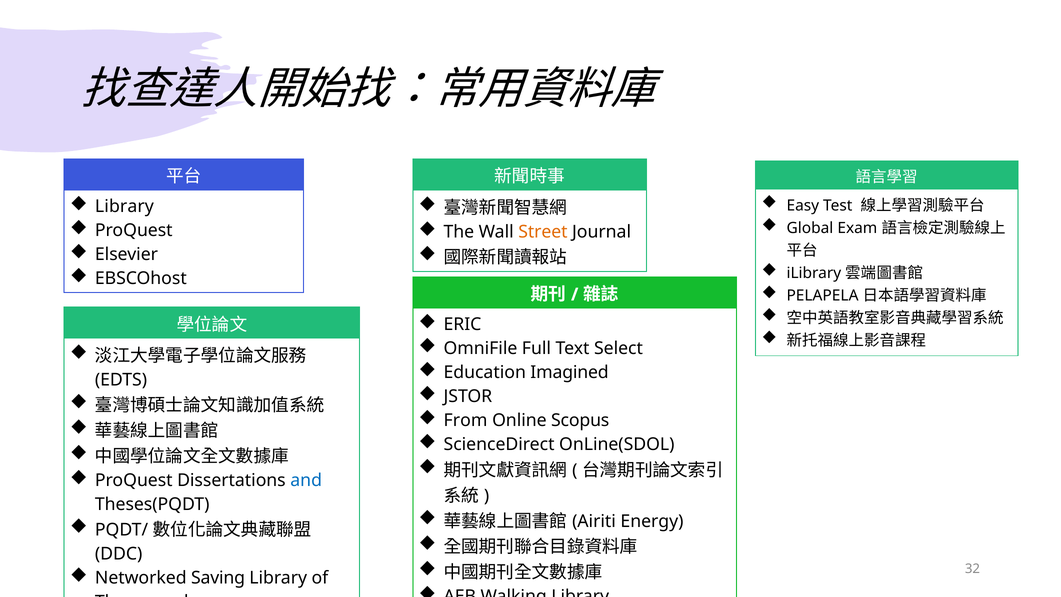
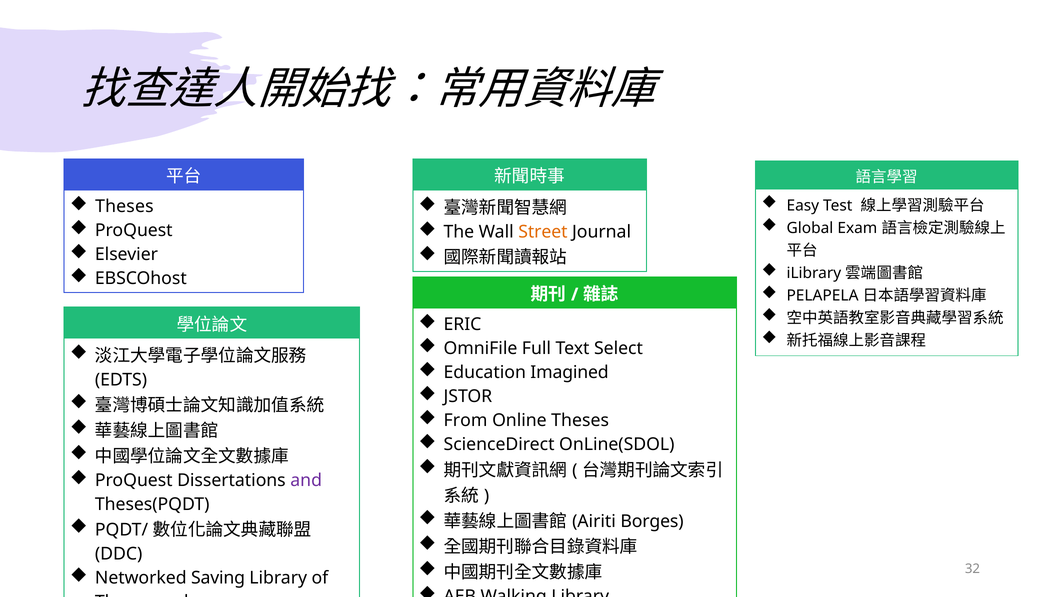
Library: Library -> Theses (124, 206)
Online Scopus: Scopus -> Theses (580, 420)
and colour: blue -> purple (306, 480)
Energy: Energy -> Borges (652, 521)
